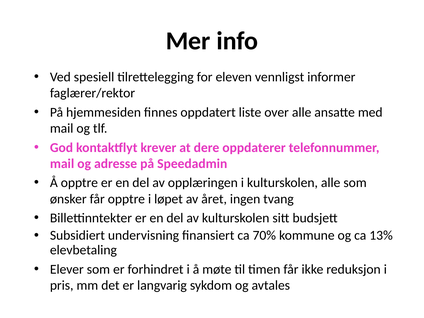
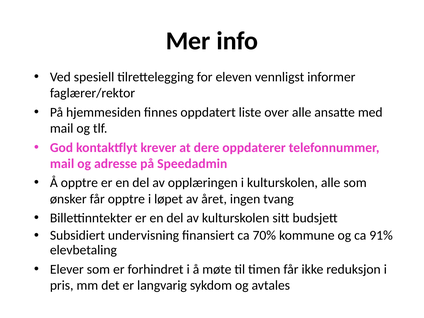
13%: 13% -> 91% (381, 235)
